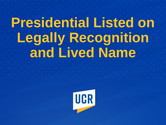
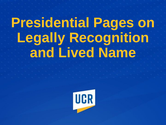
Listed: Listed -> Pages (114, 23)
